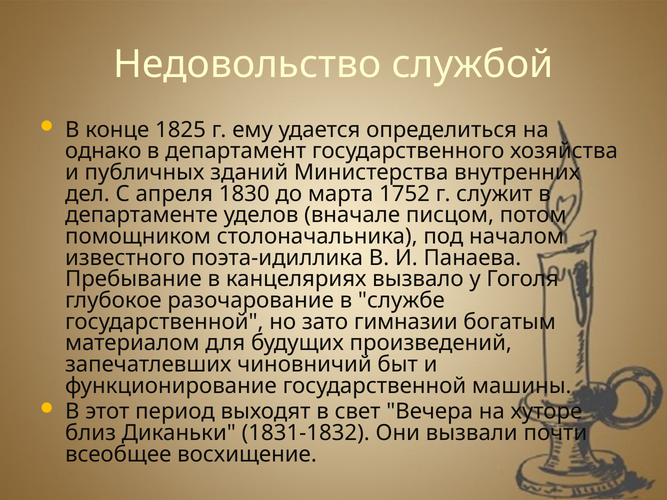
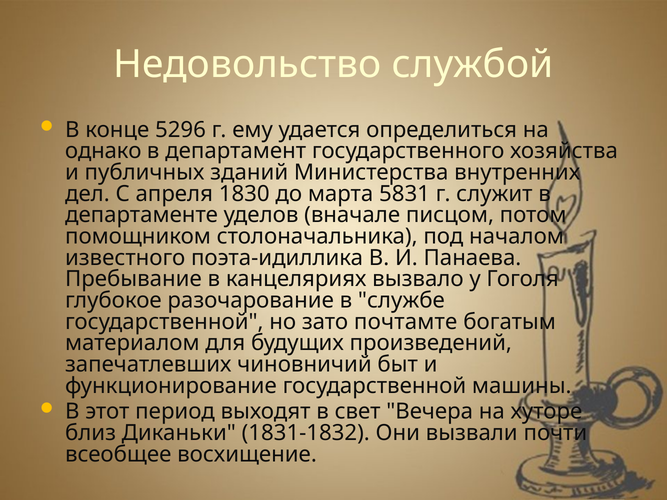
1825: 1825 -> 5296 (180, 130)
1752: 1752 -> 5831 (405, 194)
гимназии: гимназии -> почтамте (406, 322)
